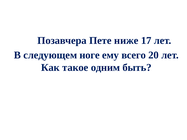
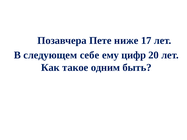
ноге: ноге -> себе (90, 55)
всего: всего -> цифр (134, 55)
